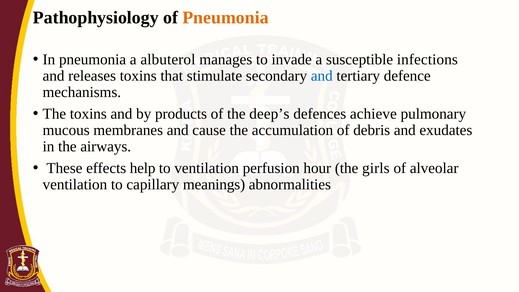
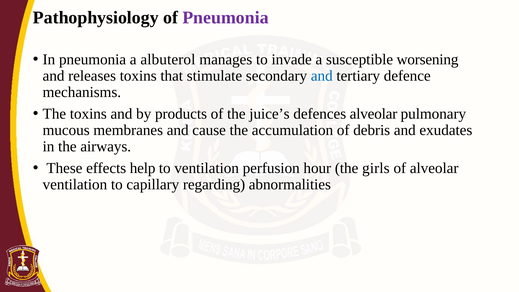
Pneumonia colour: orange -> purple (226, 18)
infections: infections -> worsening (428, 59)
deep’s: deep’s -> juice’s (269, 114)
defences achieve: achieve -> alveolar (374, 114)
meanings: meanings -> regarding (214, 184)
